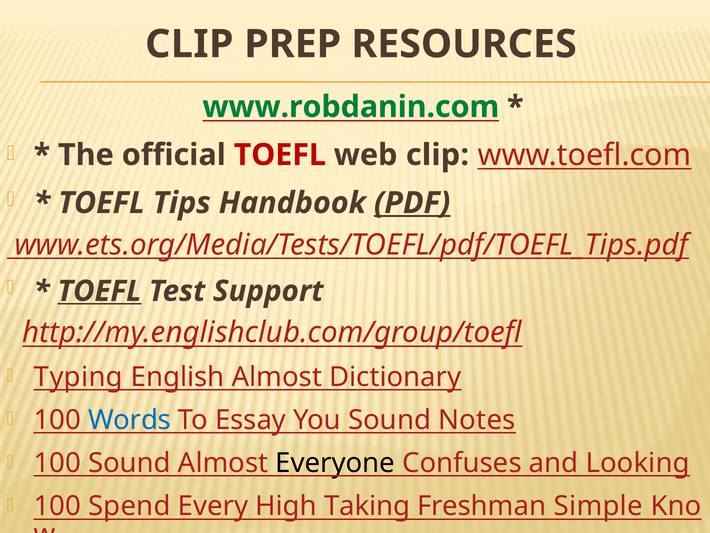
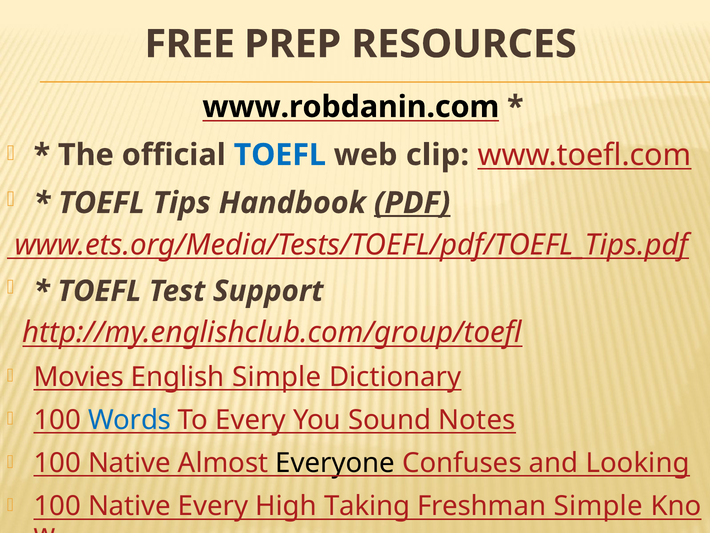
CLIP: CLIP -> FREE (190, 44)
www.robdanin.com colour: green -> black (351, 107)
TOEFL colour: red -> blue (280, 155)
TOEFL underline: present -> none (99, 291)
Typing: Typing -> Movies (79, 377)
English Almost: Almost -> Simple (277, 377)
To Essay: Essay -> Every (251, 420)
Sound: Sound -> Native (129, 463)
Spend: Spend -> Native (129, 506)
